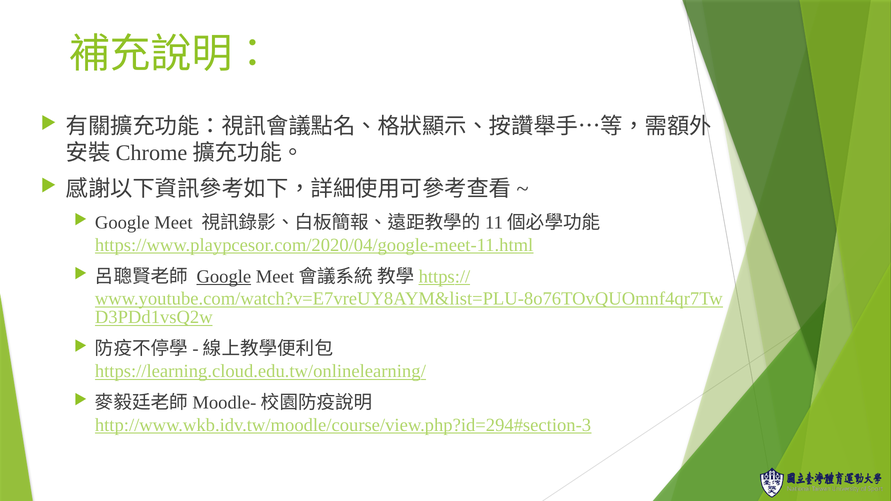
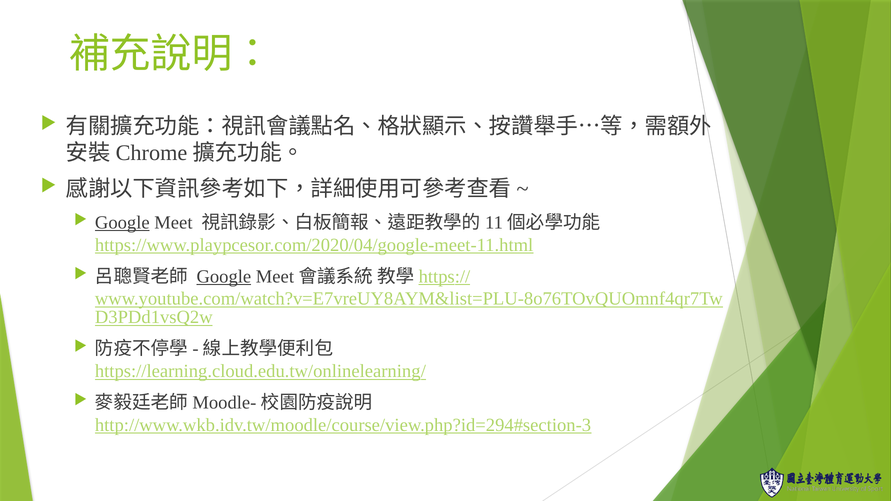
Google underline: none -> present (122, 223)
